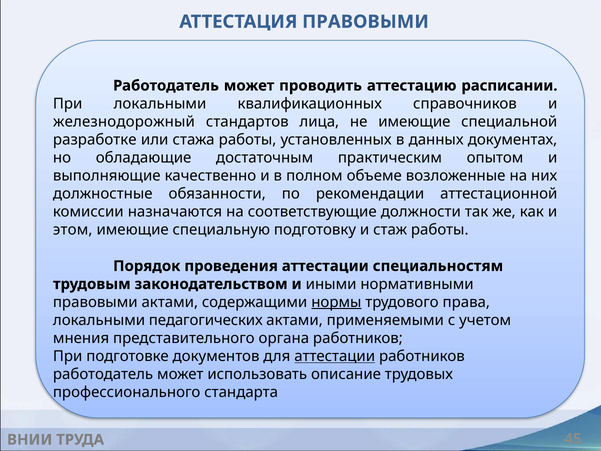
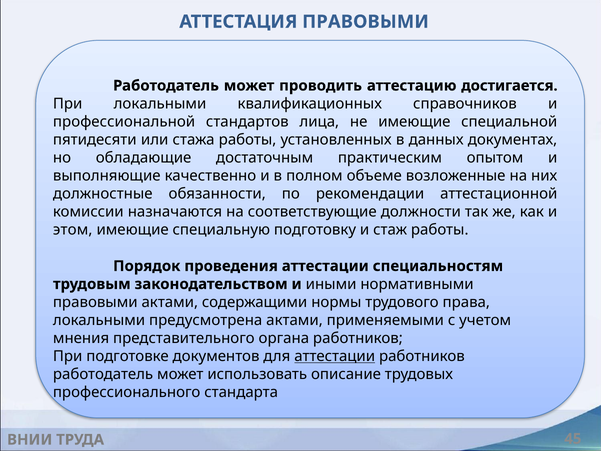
расписании: расписании -> достигается (509, 86)
железнодорожный: железнодорожный -> профессиональной (124, 122)
разработке: разработке -> пятидесяти (95, 140)
нормы underline: present -> none (336, 302)
педагогических: педагогических -> предусмотрена (206, 320)
